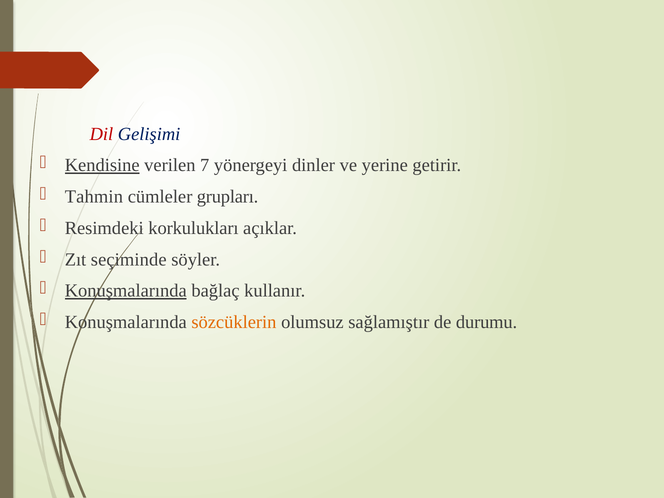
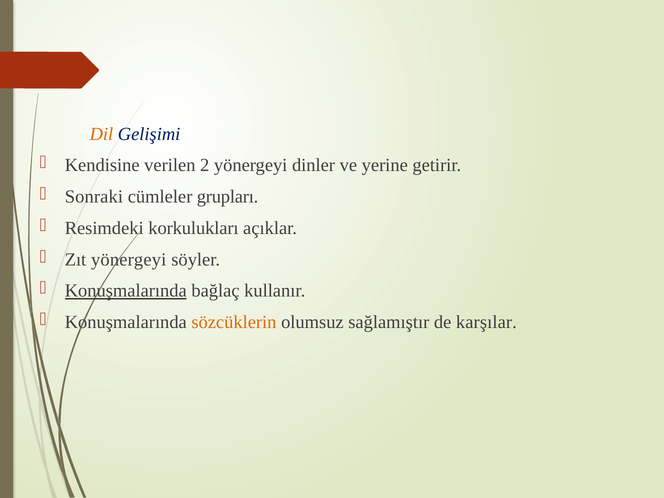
Dil colour: red -> orange (101, 134)
Kendisine underline: present -> none (102, 165)
7: 7 -> 2 (205, 165)
Tahmin: Tahmin -> Sonraki (94, 197)
Zıt seçiminde: seçiminde -> yönergeyi (129, 259)
durumu: durumu -> karşılar (486, 322)
